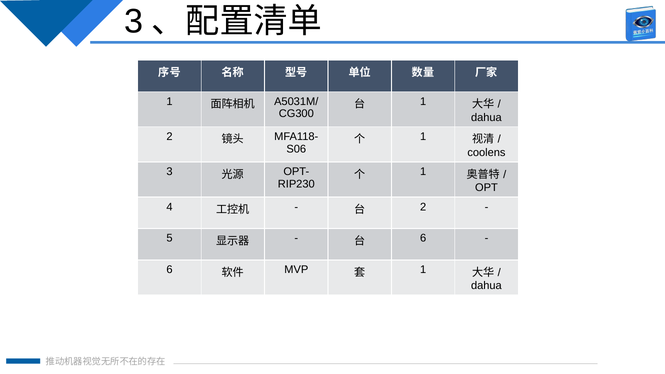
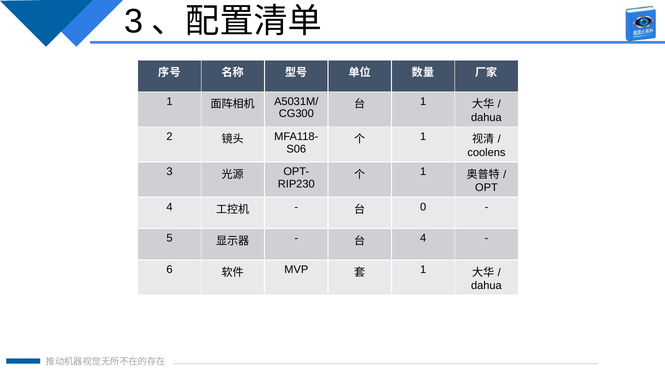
2: 2 -> 0 (423, 207)
6: 6 -> 4 (423, 238)
